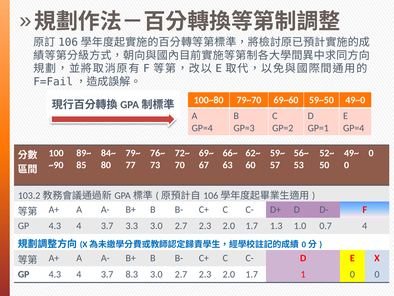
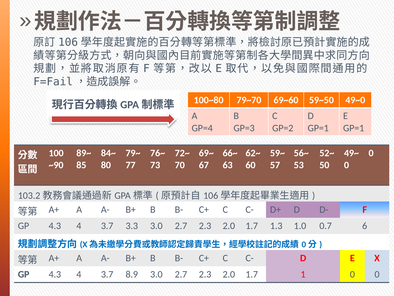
GP=4: GP=4 -> GP=1 (354, 128)
0.7 4: 4 -> 6 (365, 225)
8.3: 8.3 -> 8.9 (132, 274)
